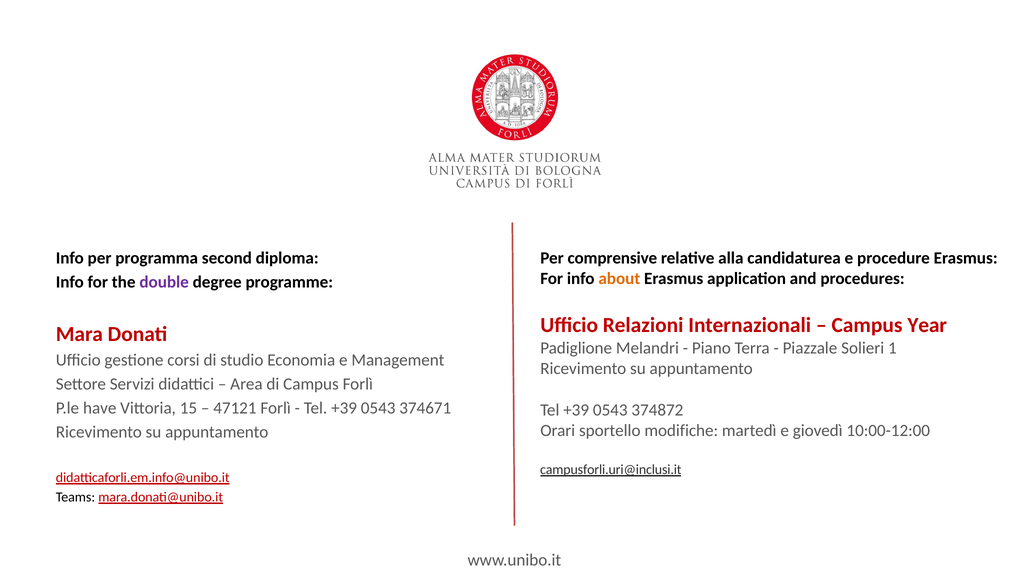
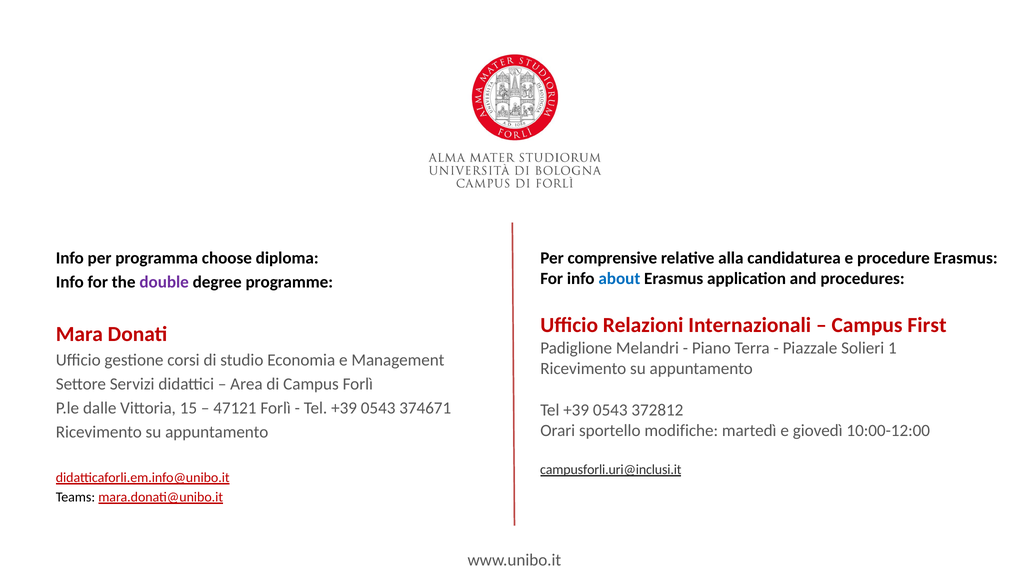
second: second -> choose (227, 258)
about colour: orange -> blue (619, 279)
Year: Year -> First (927, 325)
have: have -> dalle (100, 408)
374872: 374872 -> 372812 (657, 410)
